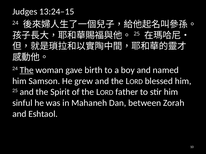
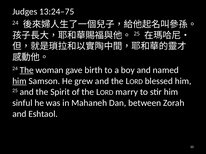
13:24–15: 13:24–15 -> 13:24–75 (57, 12)
him underline: none -> present (19, 81)
father: father -> marry (127, 92)
